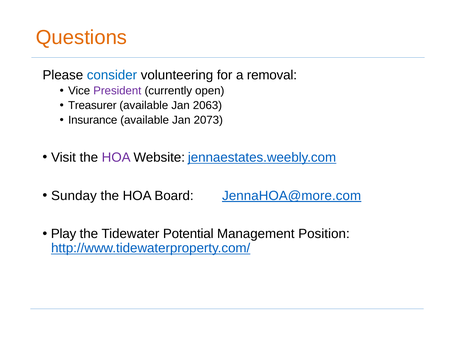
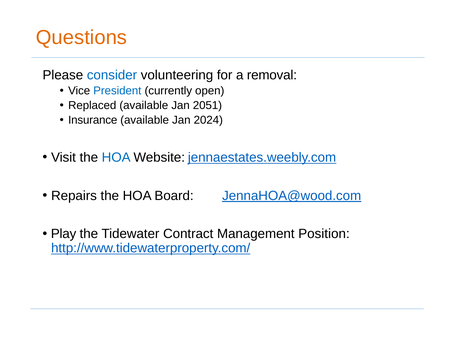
President colour: purple -> blue (117, 91)
Treasurer: Treasurer -> Replaced (92, 106)
2063: 2063 -> 2051 (207, 106)
2073: 2073 -> 2024 (208, 120)
HOA colour: purple -> blue (116, 157)
Sunday: Sunday -> Repairs (74, 196)
JennaHOA@more.com: JennaHOA@more.com -> JennaHOA@wood.com (292, 196)
Potential: Potential -> Contract (188, 234)
